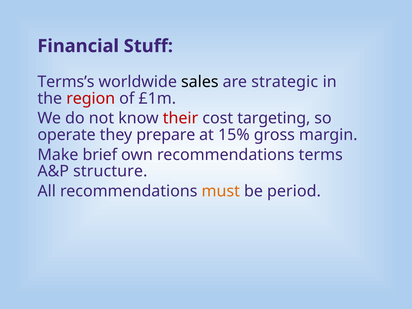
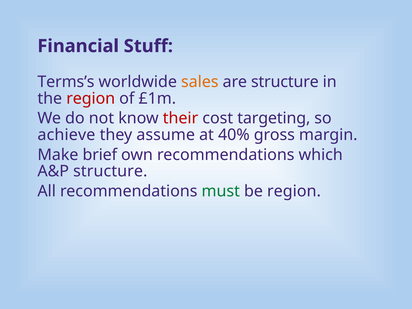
sales colour: black -> orange (200, 82)
are strategic: strategic -> structure (285, 82)
operate: operate -> achieve (66, 135)
prepare: prepare -> assume (166, 135)
15%: 15% -> 40% (234, 135)
terms: terms -> which (321, 155)
must colour: orange -> green (221, 191)
be period: period -> region (294, 191)
